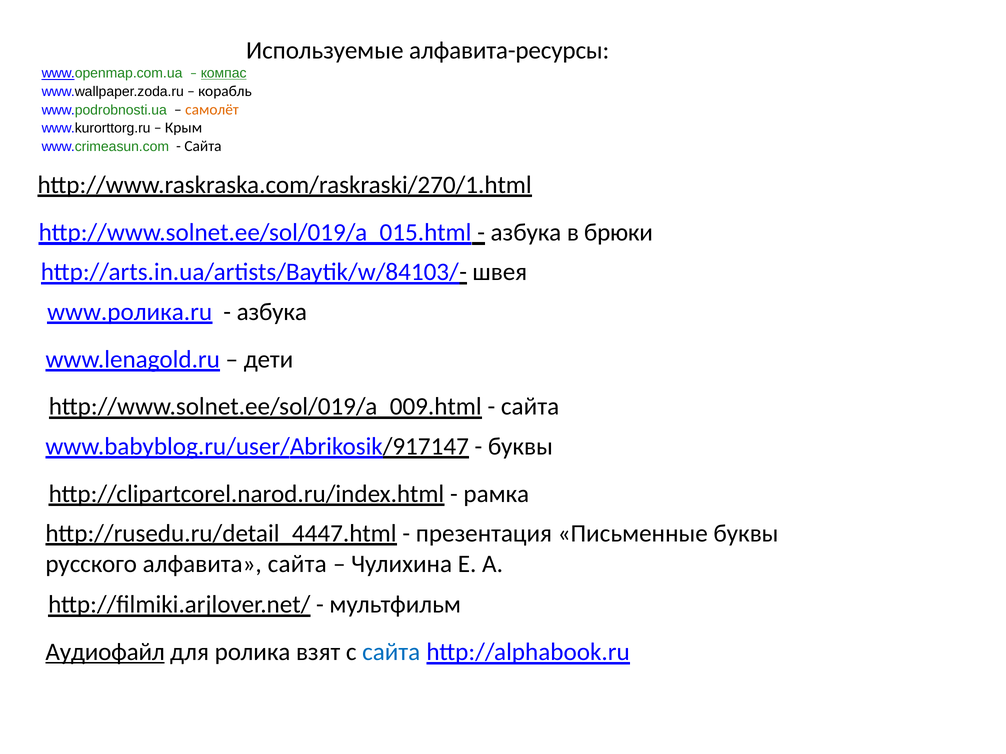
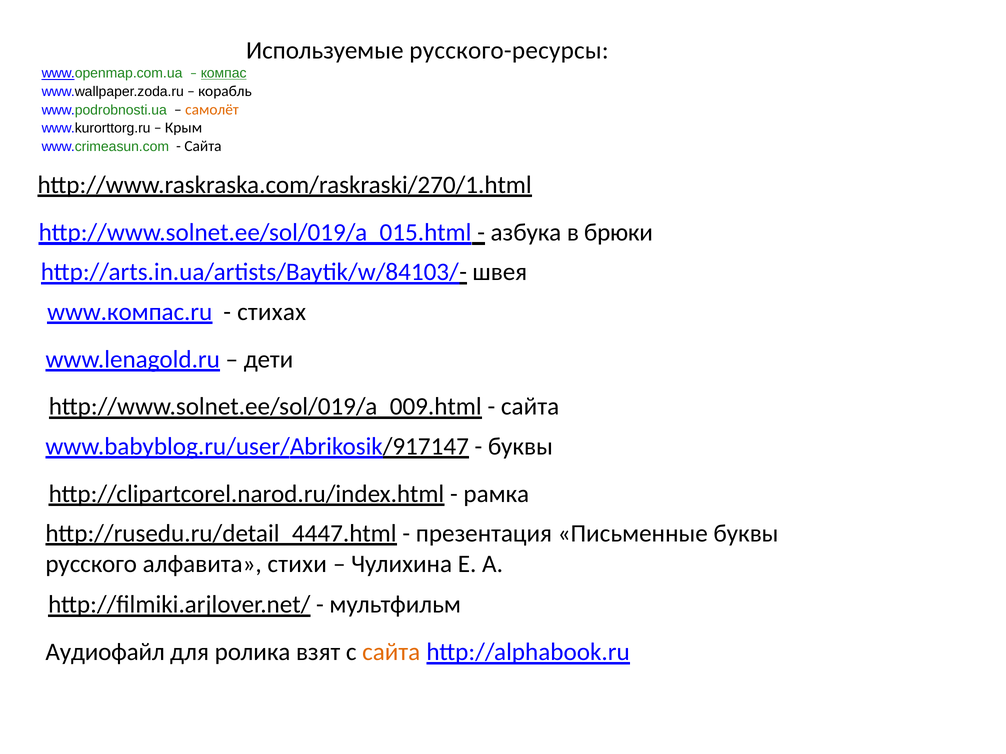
алфавита-ресурсы: алфавита-ресурсы -> русского-ресурсы (509, 50)
www.ролика.ru: www.ролика.ru -> www.компас.ru (130, 312)
азбука: азбука -> стихах (272, 312)
алфавита сайта: сайта -> стихи (297, 564)
Аудиофайл underline: present -> none (105, 653)
сайта colour: blue -> orange (391, 653)
